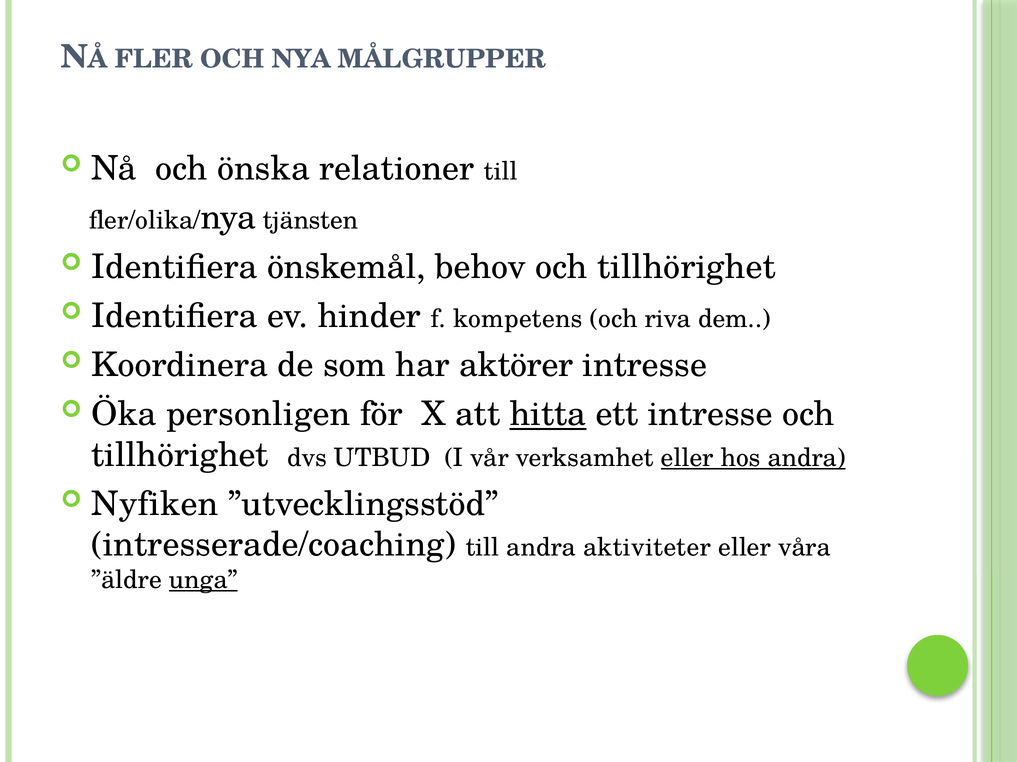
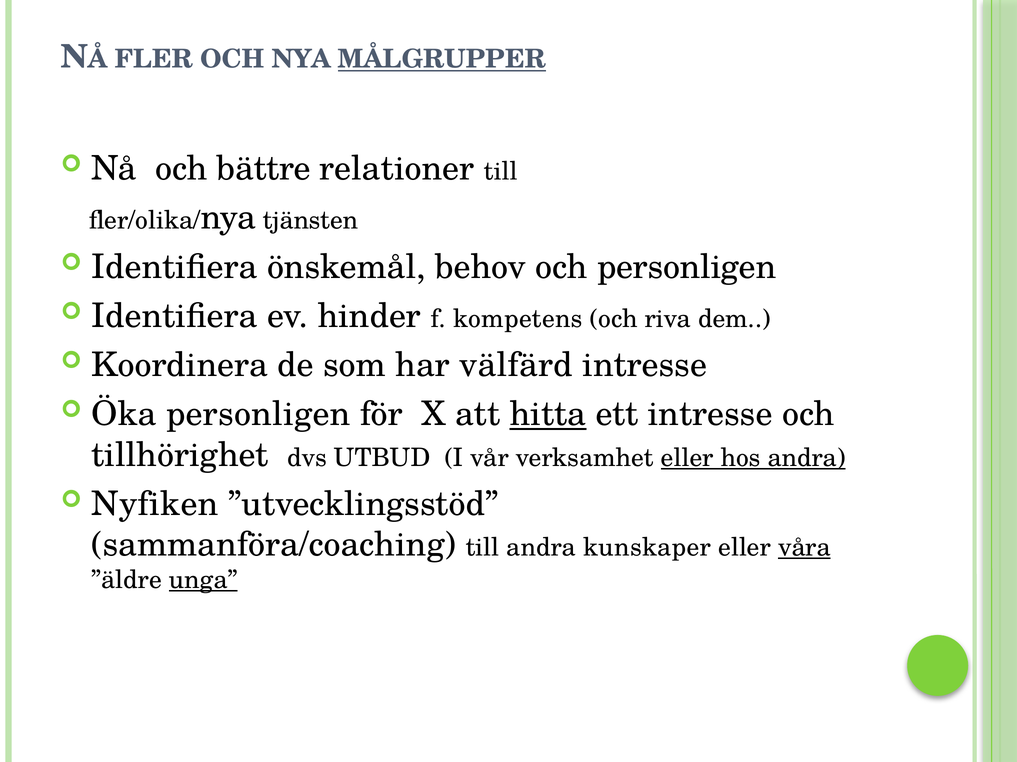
MÅLGRUPPER underline: none -> present (442, 59)
önska: önska -> bättre (264, 169)
behov och tillhörighet: tillhörighet -> personligen (687, 267)
aktörer: aktörer -> välfärd (516, 365)
intresserade/coaching: intresserade/coaching -> sammanföra/coaching (274, 545)
aktiviteter: aktiviteter -> kunskaper (647, 548)
våra underline: none -> present (804, 548)
